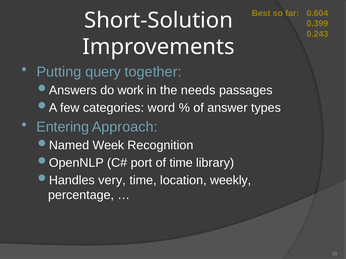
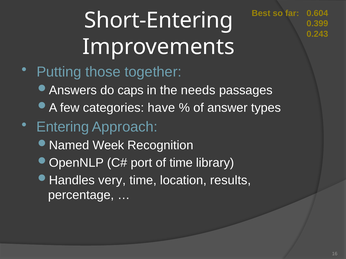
Short-Solution: Short-Solution -> Short-Entering (159, 20)
query: query -> those (103, 72)
work: work -> caps (131, 90)
word: word -> have (161, 108)
weekly: weekly -> results (230, 181)
